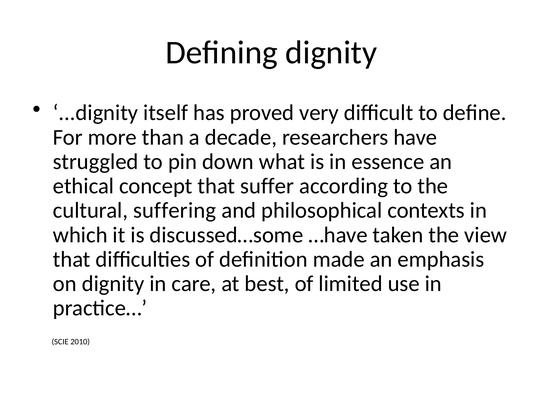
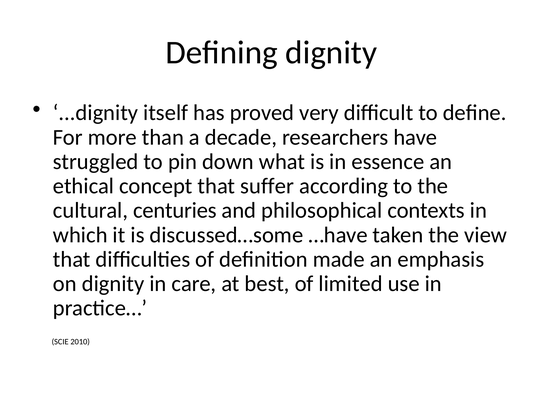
suffering: suffering -> centuries (175, 211)
